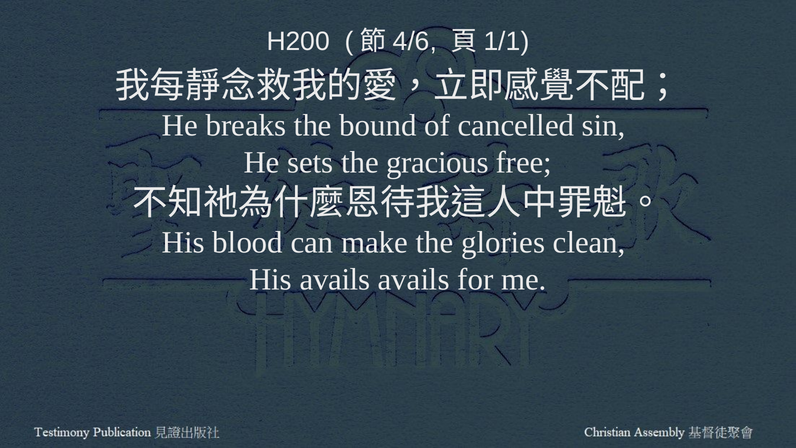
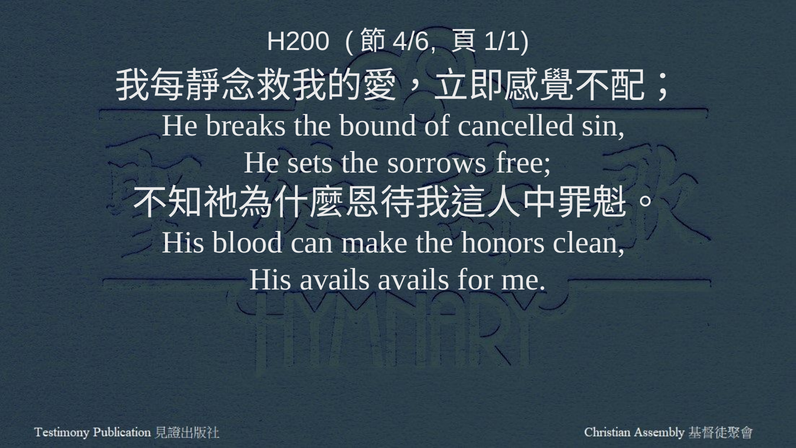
gracious: gracious -> sorrows (437, 163)
glories: glories -> honors (503, 242)
